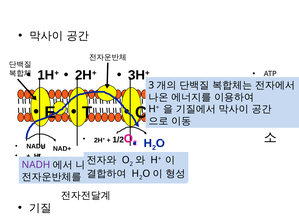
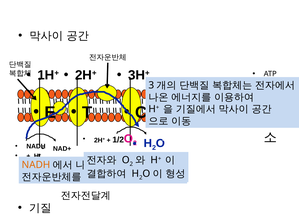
NADH colour: purple -> orange (36, 165)
